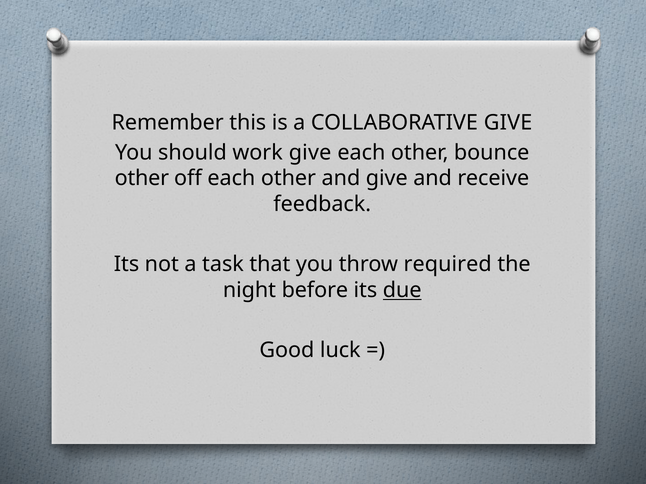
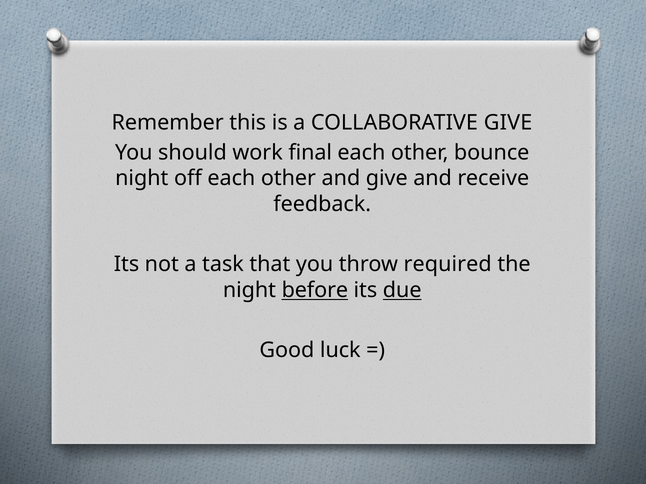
work give: give -> final (310, 153)
other: other -> night (142, 179)
before underline: none -> present (315, 290)
